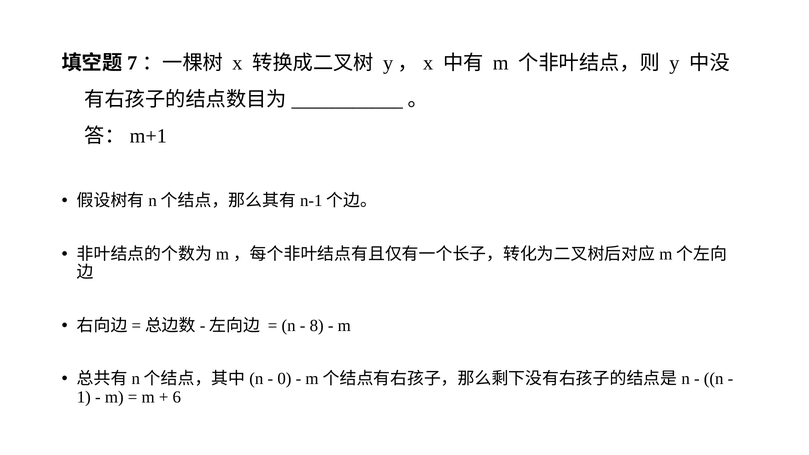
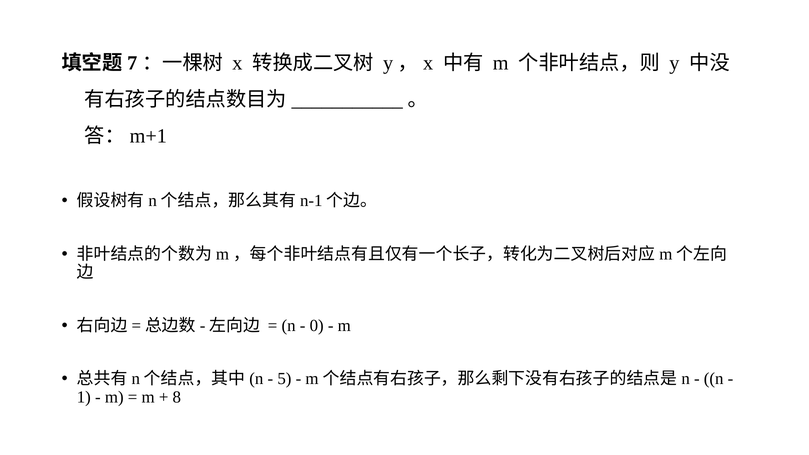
8: 8 -> 0 (317, 326)
0: 0 -> 5 (284, 379)
6: 6 -> 8 (177, 397)
